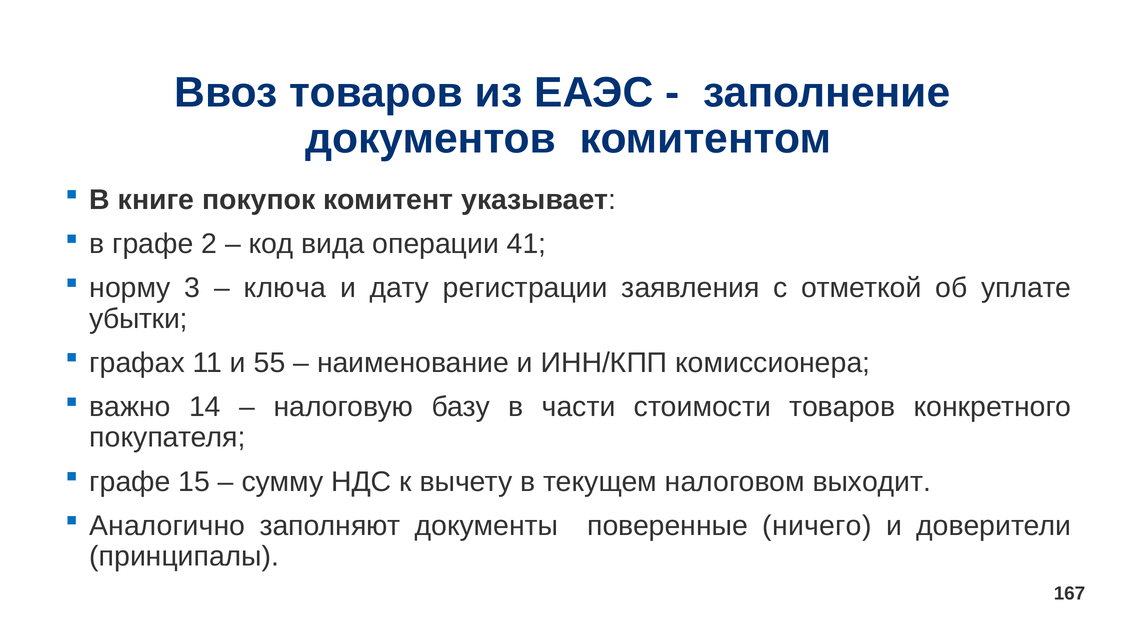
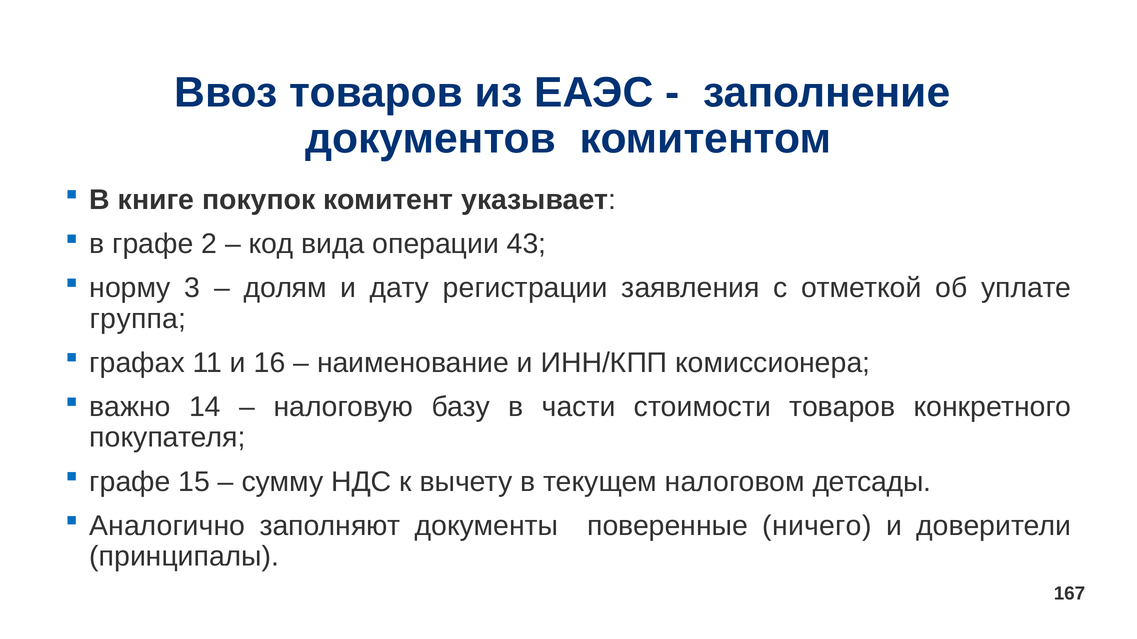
41: 41 -> 43 (527, 244)
ключа: ключа -> долям (285, 288)
убытки: убытки -> группа (138, 319)
55: 55 -> 16 (270, 363)
выходит: выходит -> детсады (872, 482)
